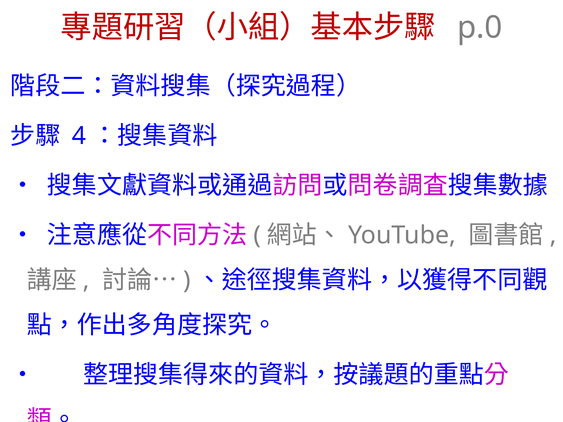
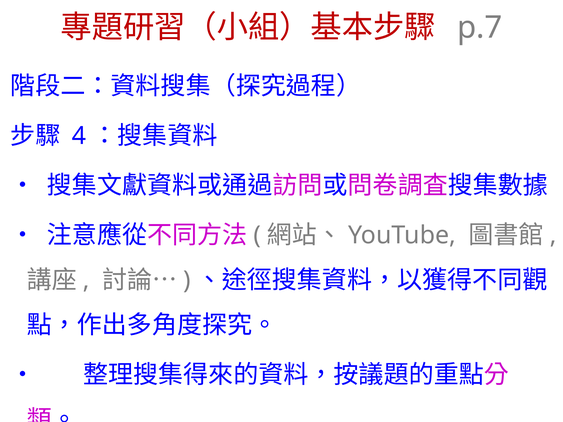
p.0: p.0 -> p.7 (480, 28)
